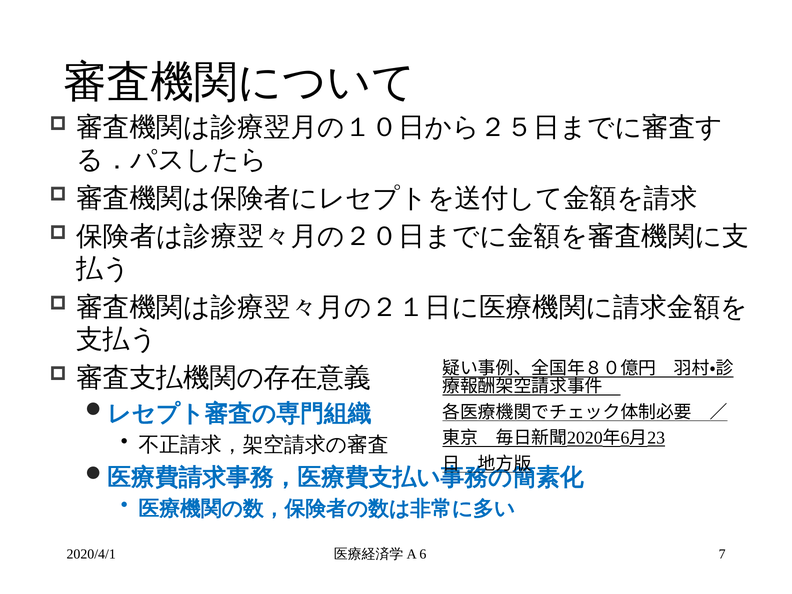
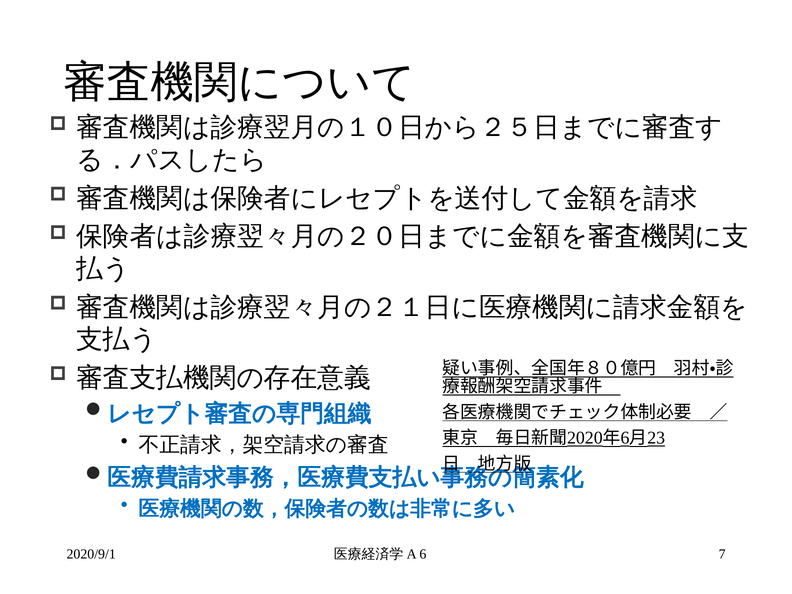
2020/4/1: 2020/4/1 -> 2020/9/1 (91, 554)
